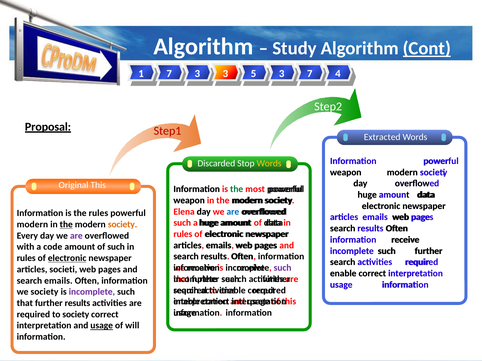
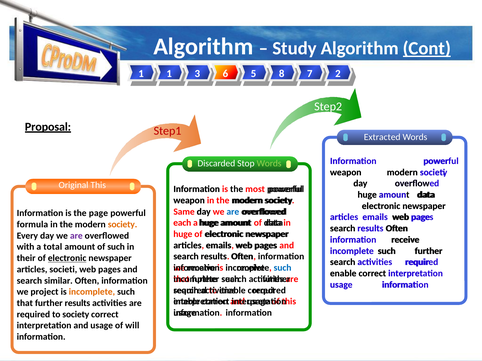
1 7: 7 -> 1 (169, 74)
3 3: 3 -> 6 (225, 74)
5 3: 3 -> 8 (282, 74)
4: 4 -> 2 (338, 74)
Words colour: yellow -> light green (269, 164)
the colour: green -> black (237, 189)
Elena: Elena -> Same (184, 212)
the rules: rules -> page (98, 213)
such: such -> each (182, 223)
modern: modern -> formula (32, 225)
the underline: present -> none (66, 225)
rules: rules -> huge (183, 234)
code: code -> total (53, 247)
rules: rules -> their (26, 258)
such colour: purple -> blue (283, 268)
search emails: emails -> similar (58, 281)
we society: society -> project (44, 292)
incomplete colour: purple -> orange (92, 292)
usage underline: present -> none (102, 326)
